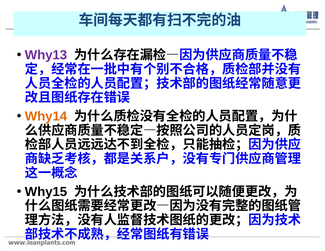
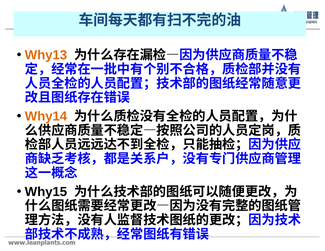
Why13 colour: purple -> orange (46, 55)
